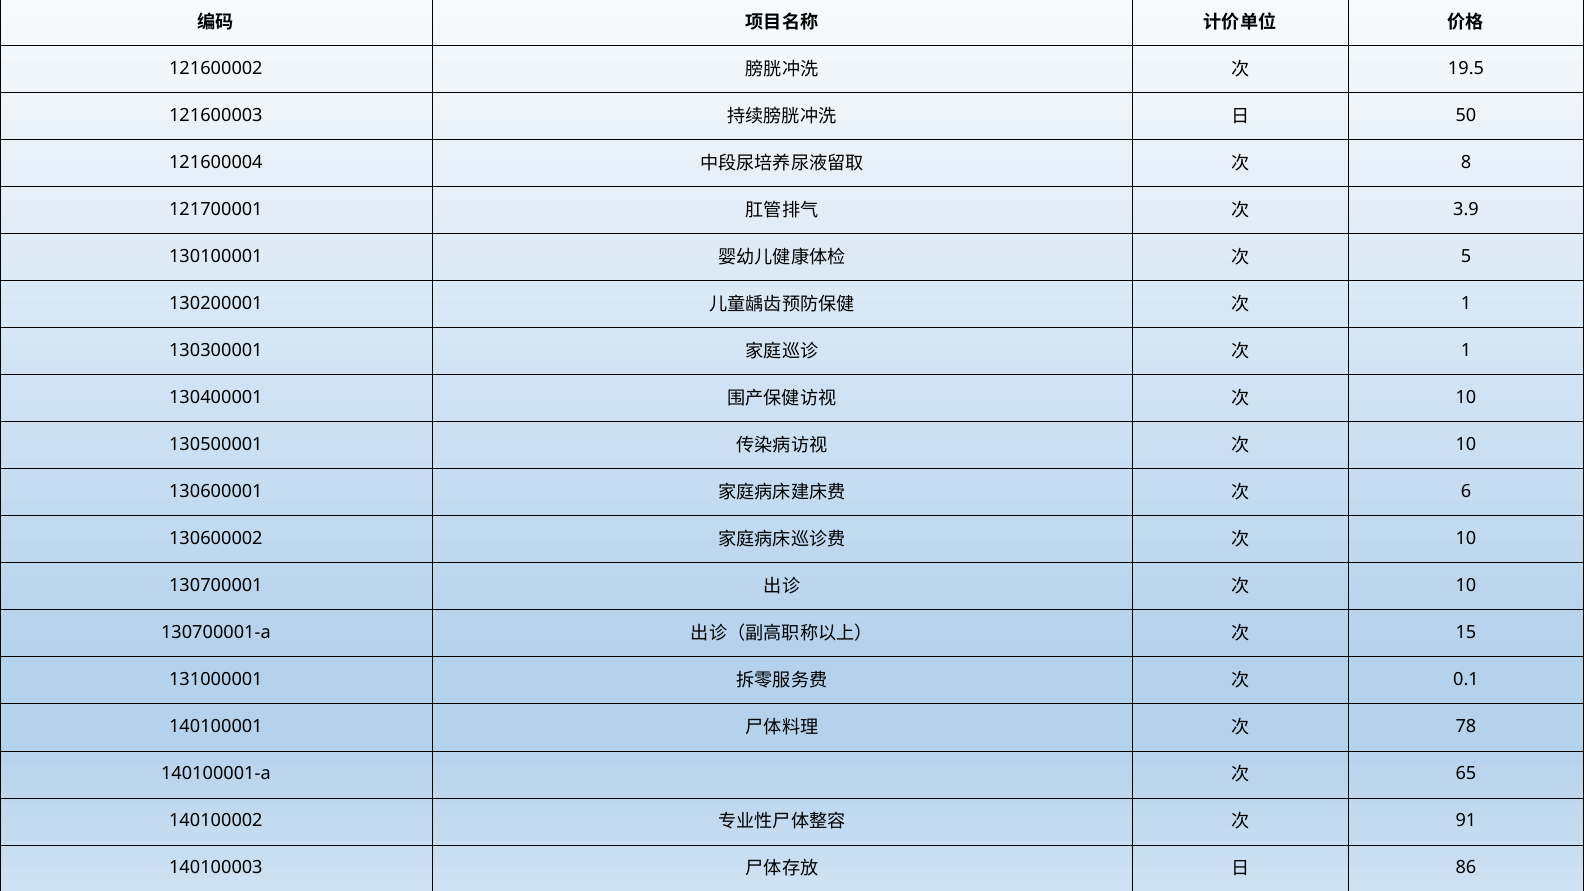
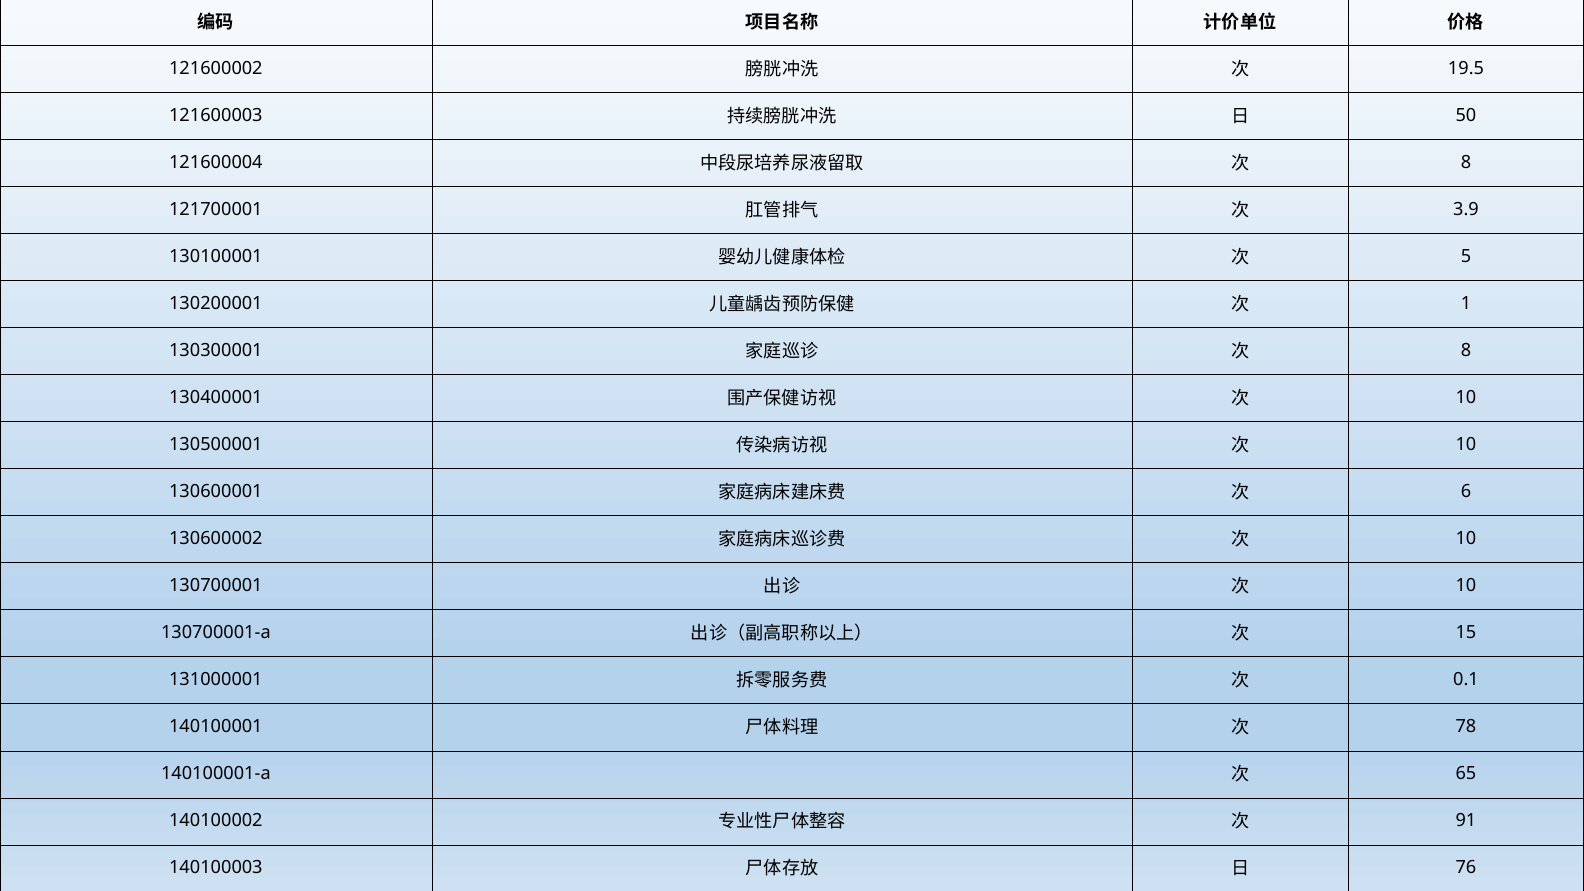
1: 1 -> 8 (1466, 350)
86: 86 -> 76 (1466, 867)
